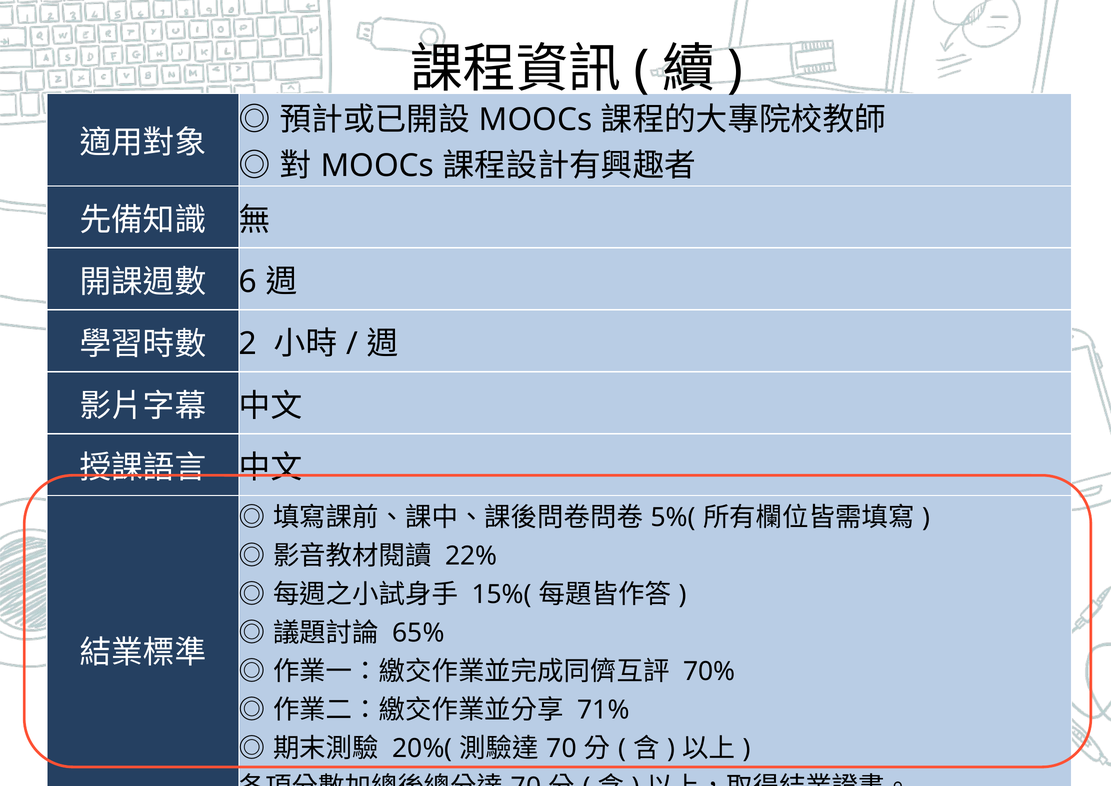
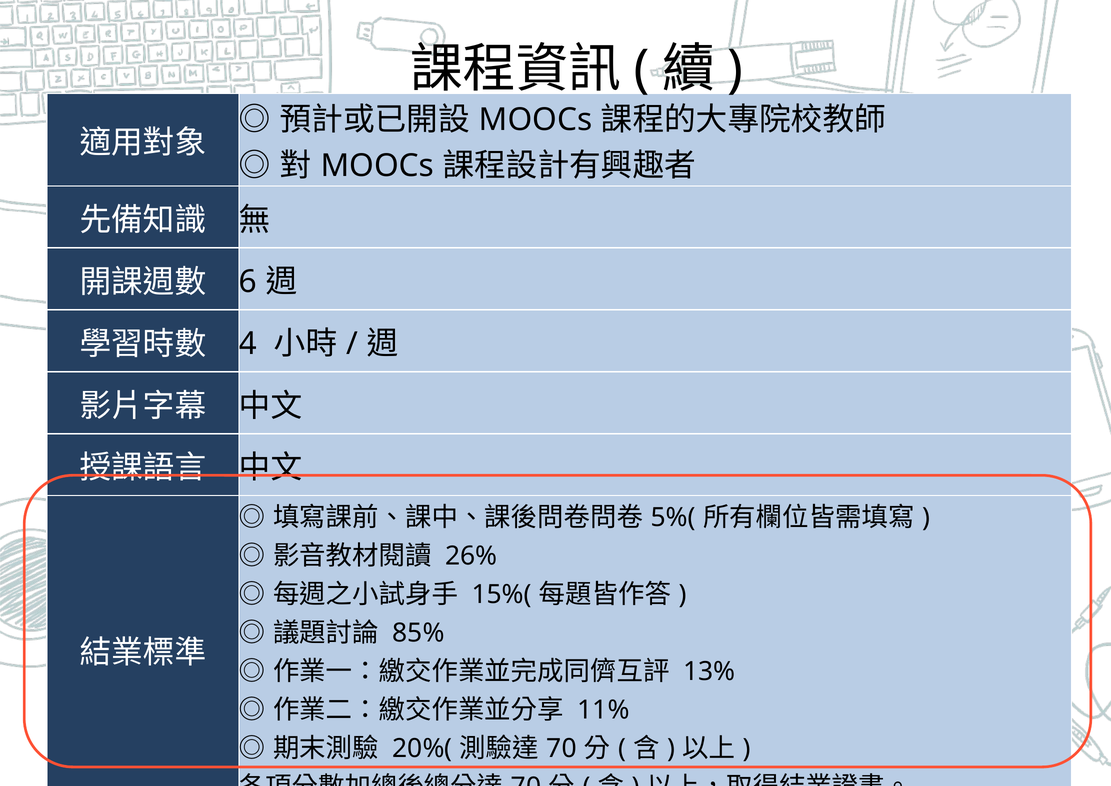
2: 2 -> 4 (248, 344)
22%: 22% -> 26% (471, 556)
65%: 65% -> 85% (418, 633)
70%: 70% -> 13% (709, 671)
71%: 71% -> 11% (603, 710)
